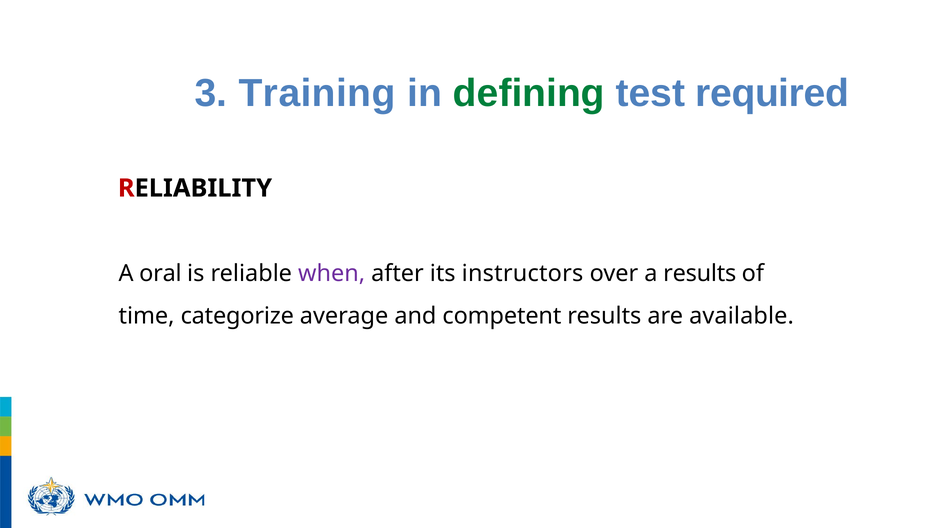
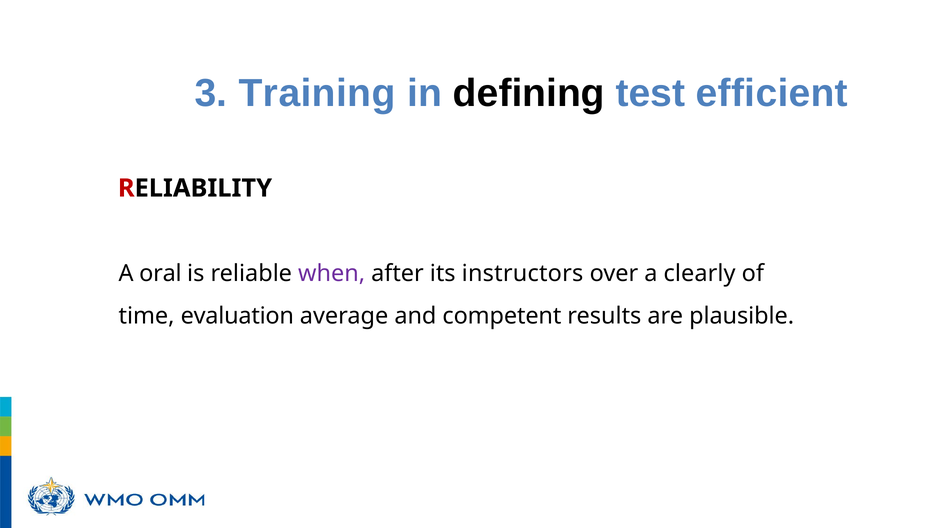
defining colour: green -> black (529, 93)
required: required -> efficient (772, 93)
a results: results -> clearly (700, 274)
categorize: categorize -> evaluation (237, 316)
available: available -> plausible (742, 316)
